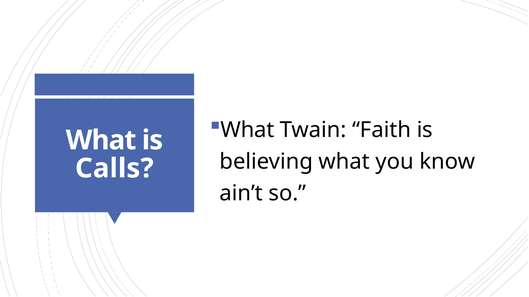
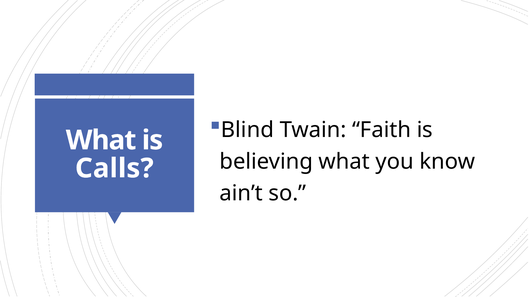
What: What -> Blind (247, 130)
